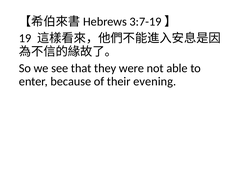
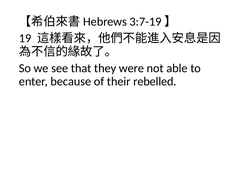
evening: evening -> rebelled (155, 81)
